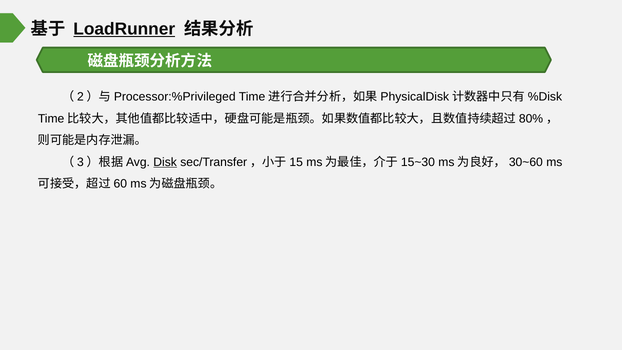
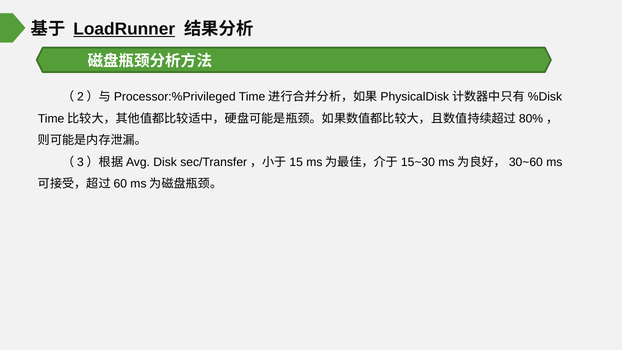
Disk underline: present -> none (165, 162)
